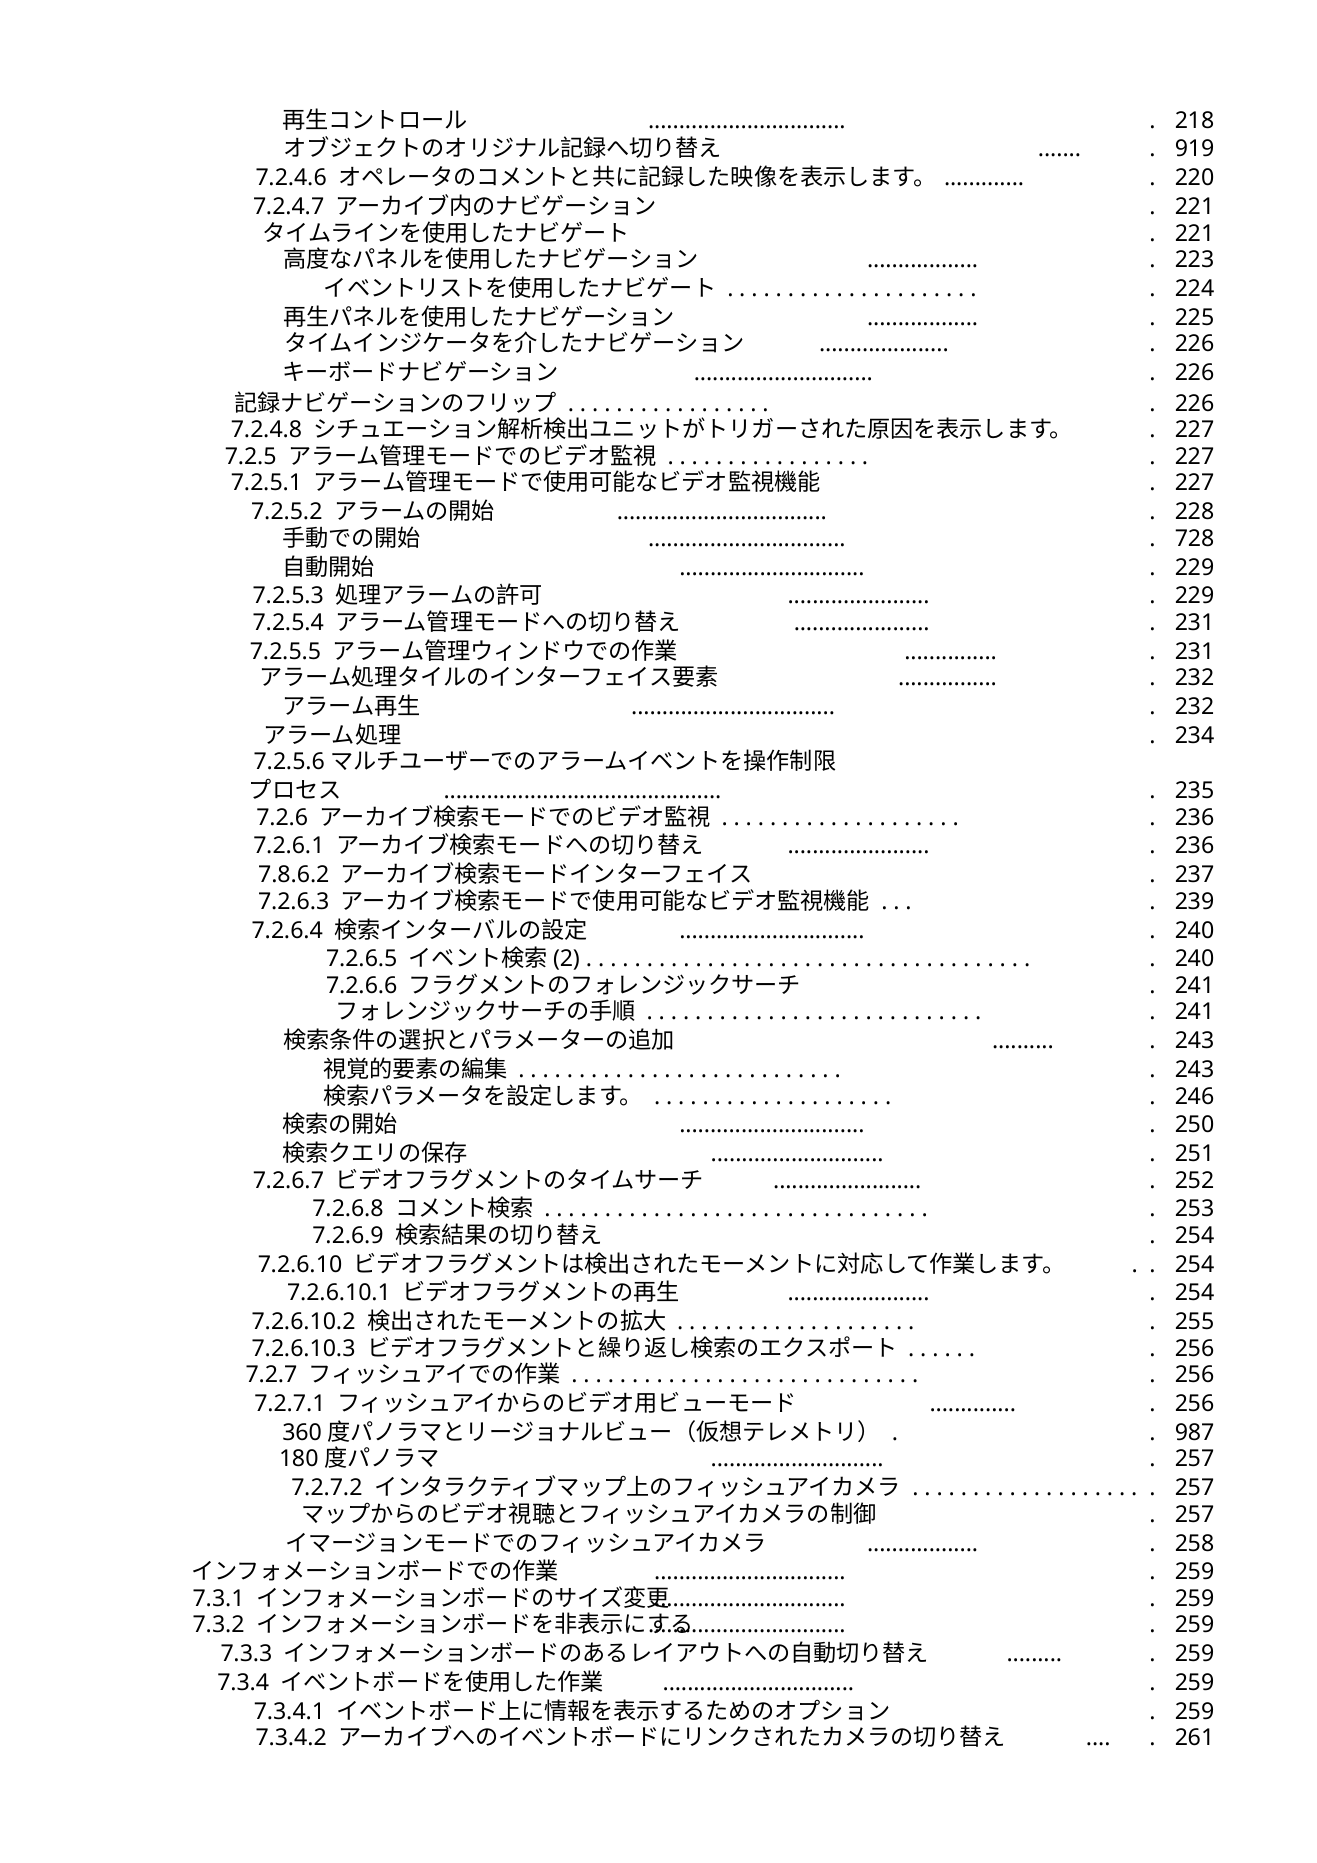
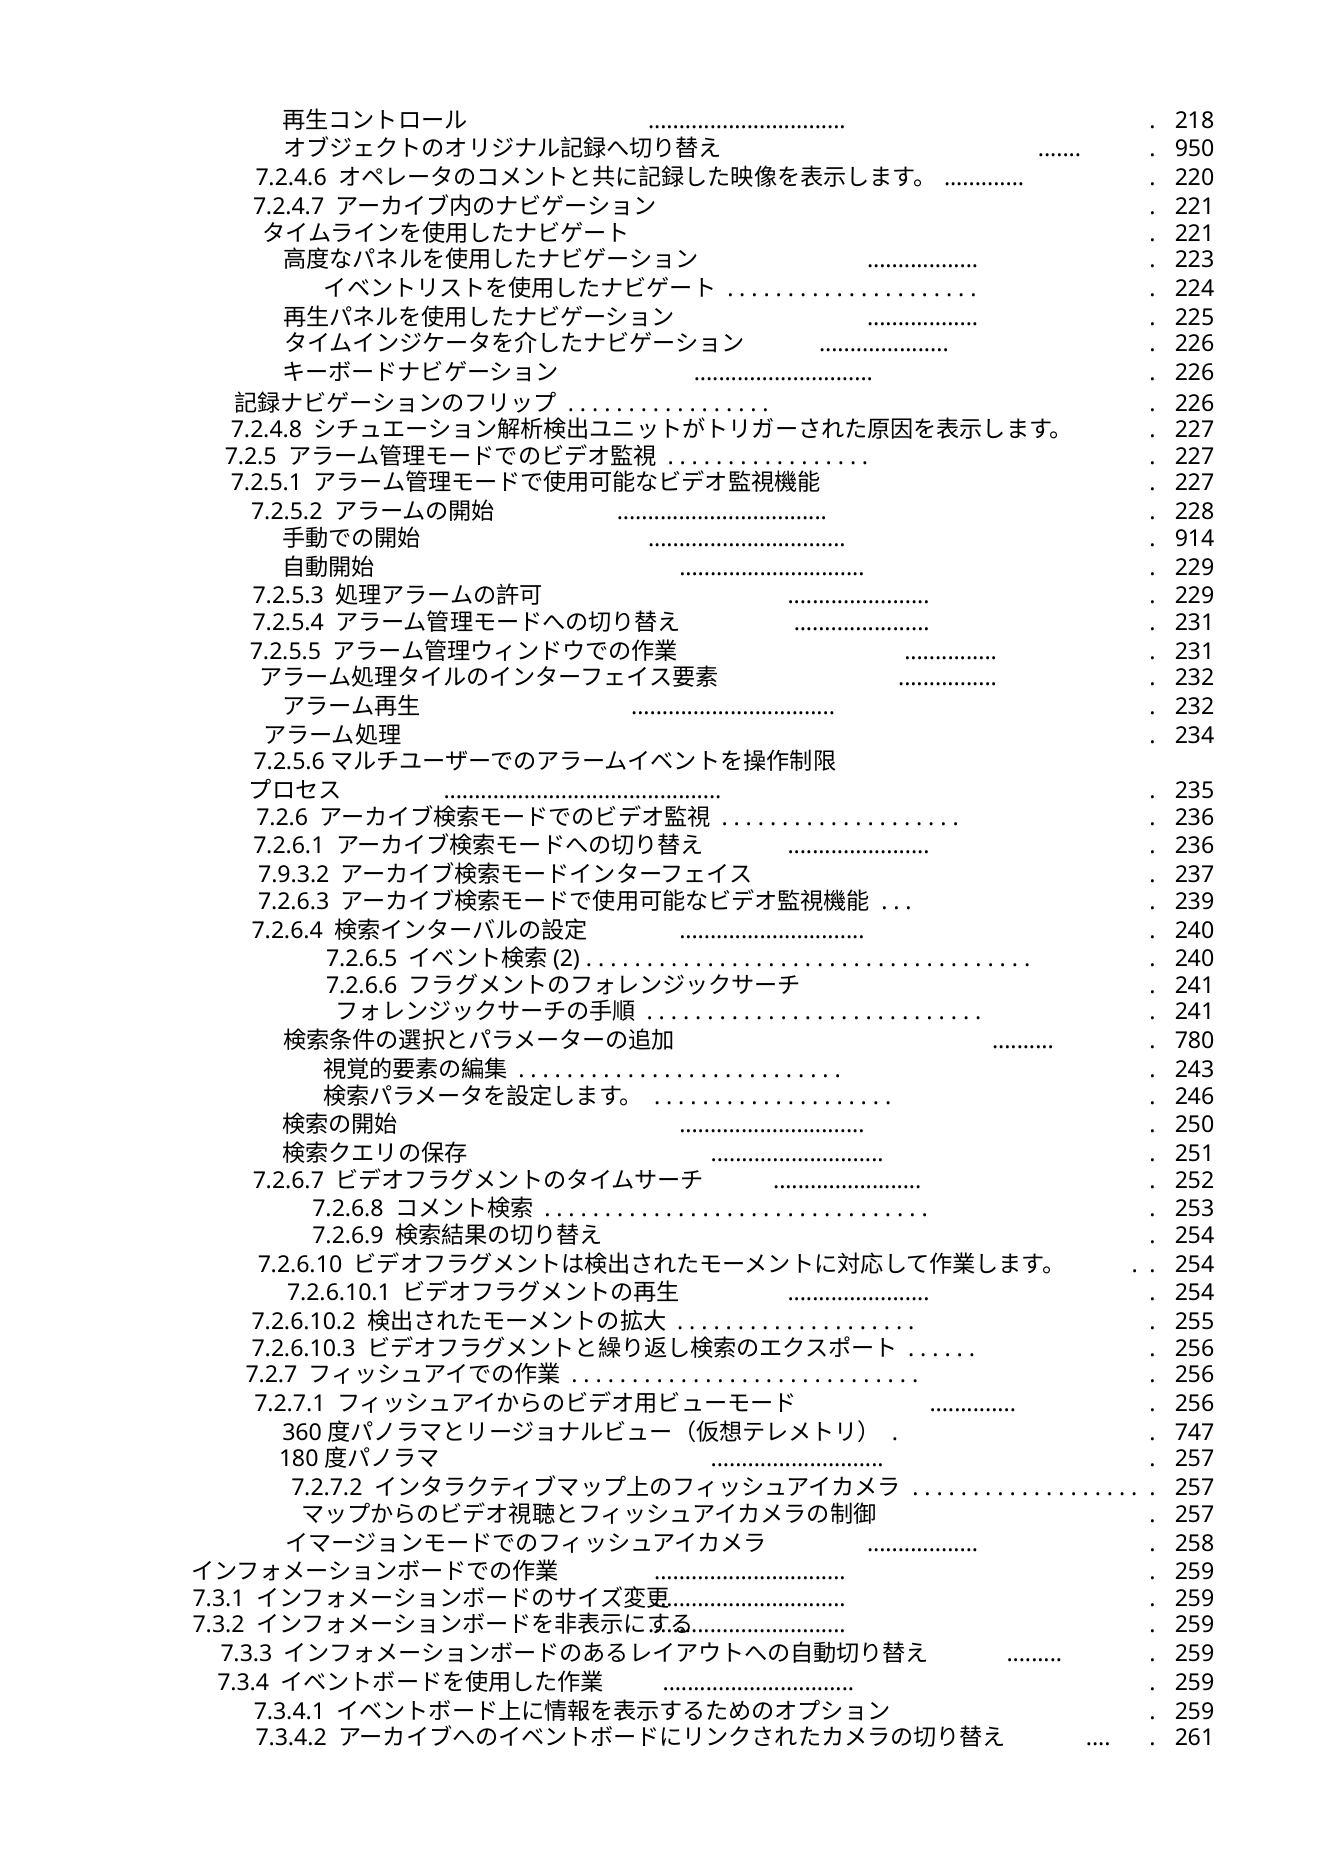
919: 919 -> 950 (1195, 149)
728: 728 -> 914 (1195, 539)
7.8.6.2: 7.8.6.2 -> 7.9.3.2 (294, 875)
243: 243 -> 780 (1195, 1041)
987: 987 -> 747 (1195, 1432)
